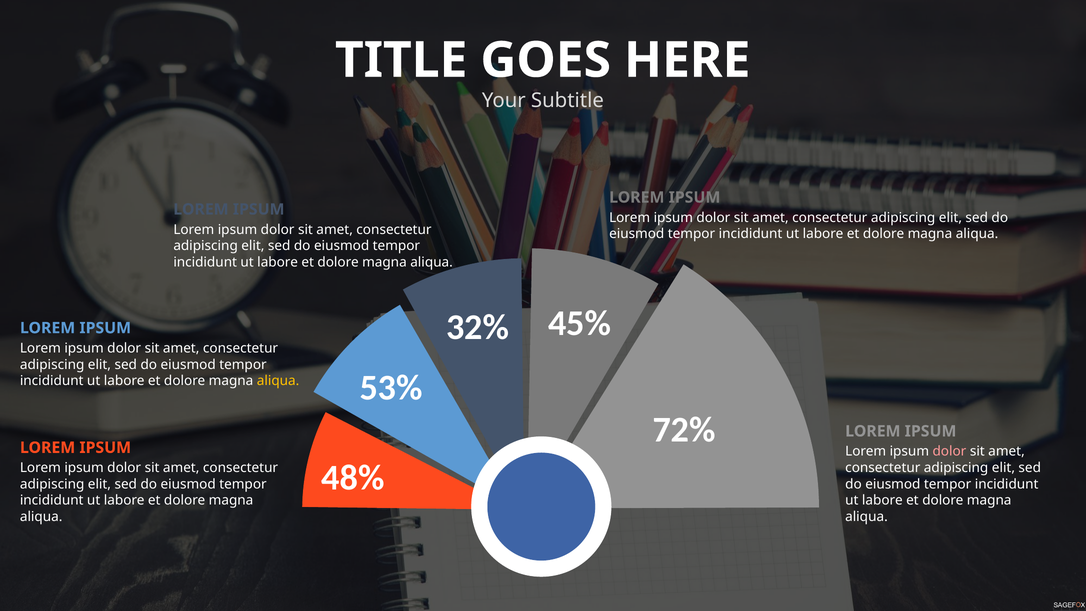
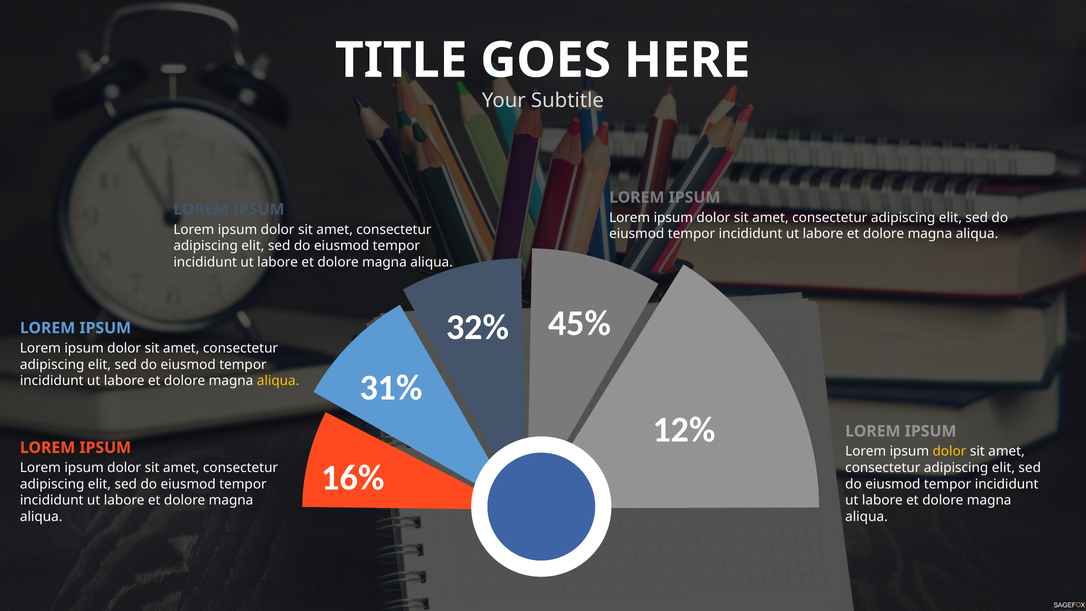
53%: 53% -> 31% (391, 388)
72%: 72% -> 12% (684, 430)
dolor colour: pink -> yellow (949, 451)
48%: 48% -> 16% (353, 478)
